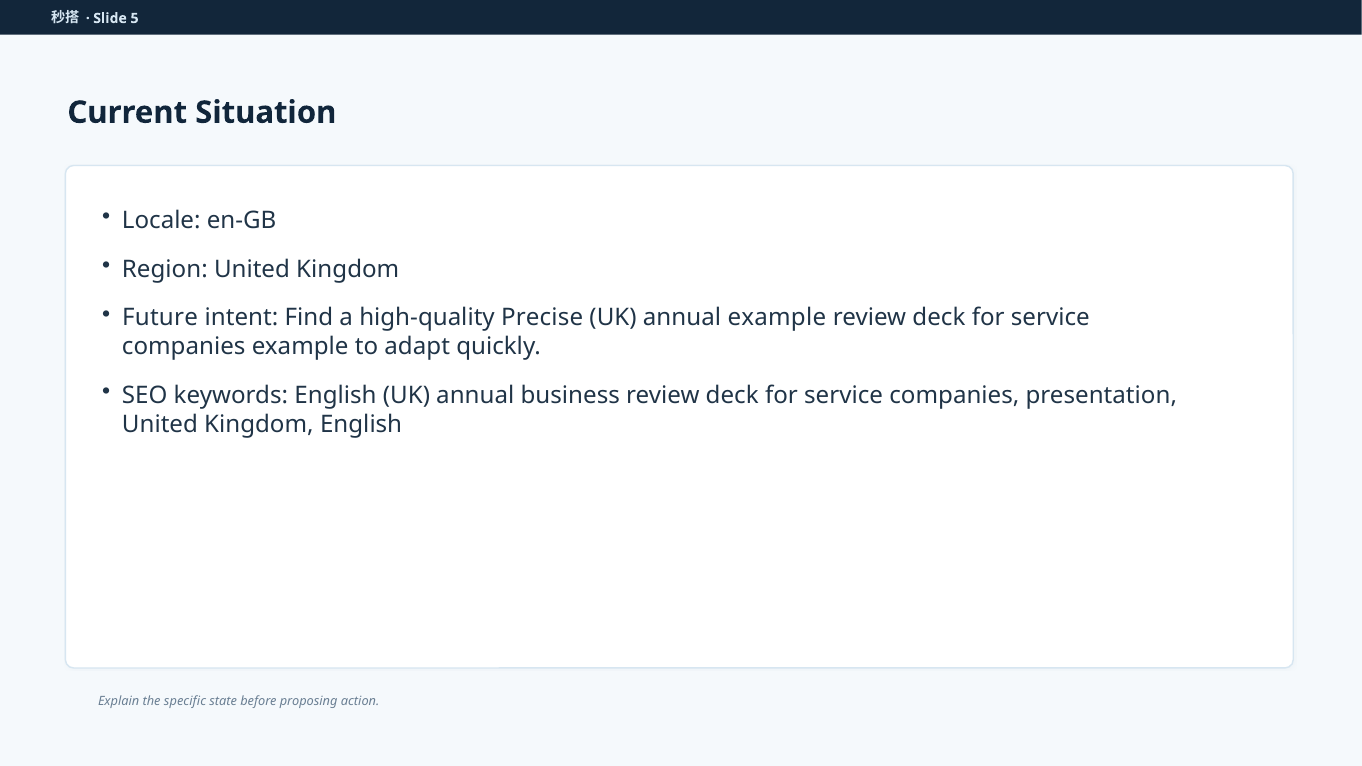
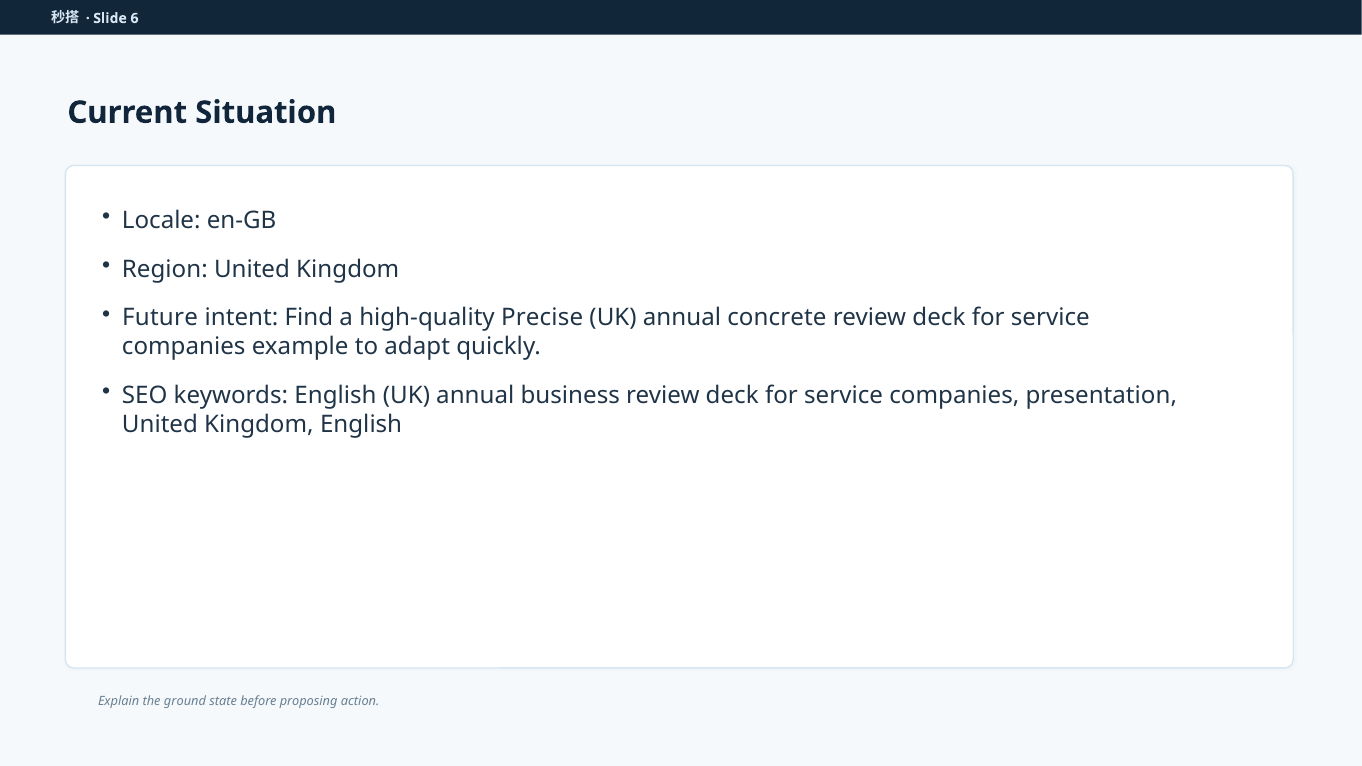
5: 5 -> 6 (135, 18)
annual example: example -> concrete (777, 318)
specific: specific -> ground (185, 702)
